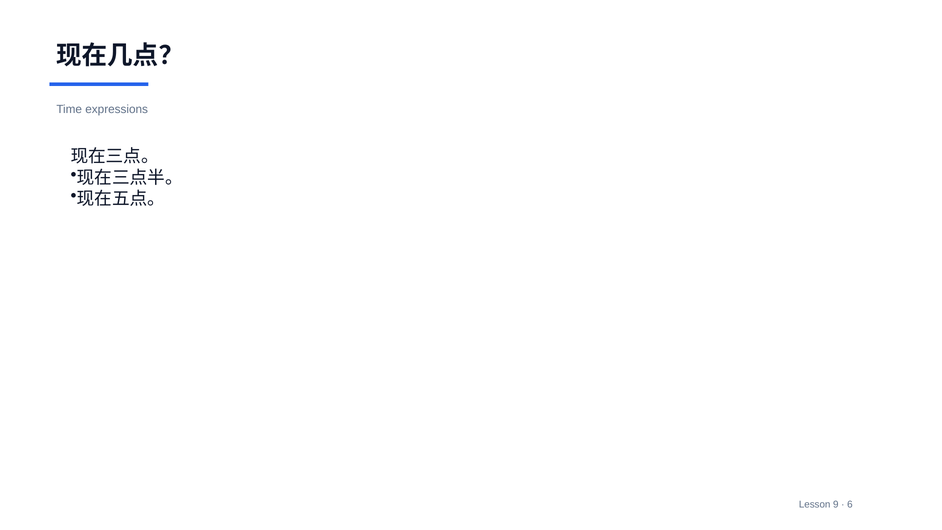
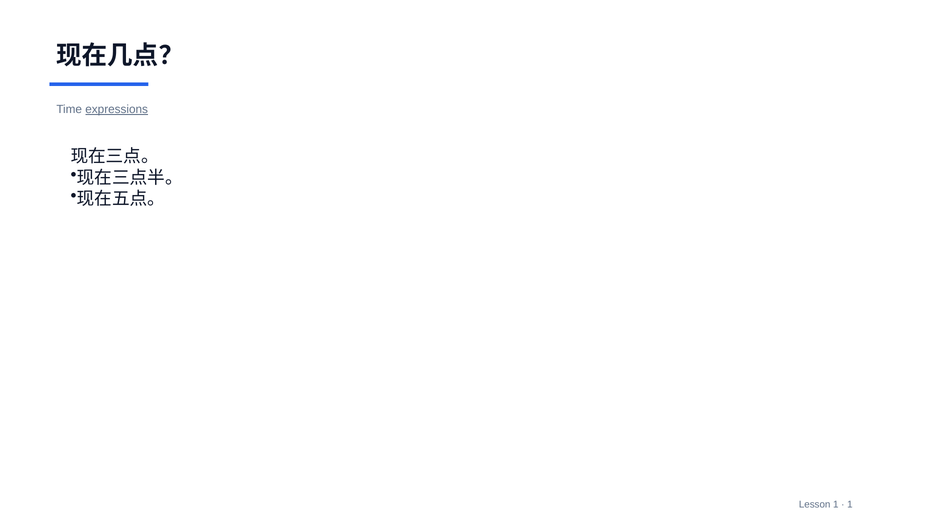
expressions underline: none -> present (117, 109)
Lesson 9: 9 -> 1 (836, 505)
6: 6 -> 1 (850, 505)
